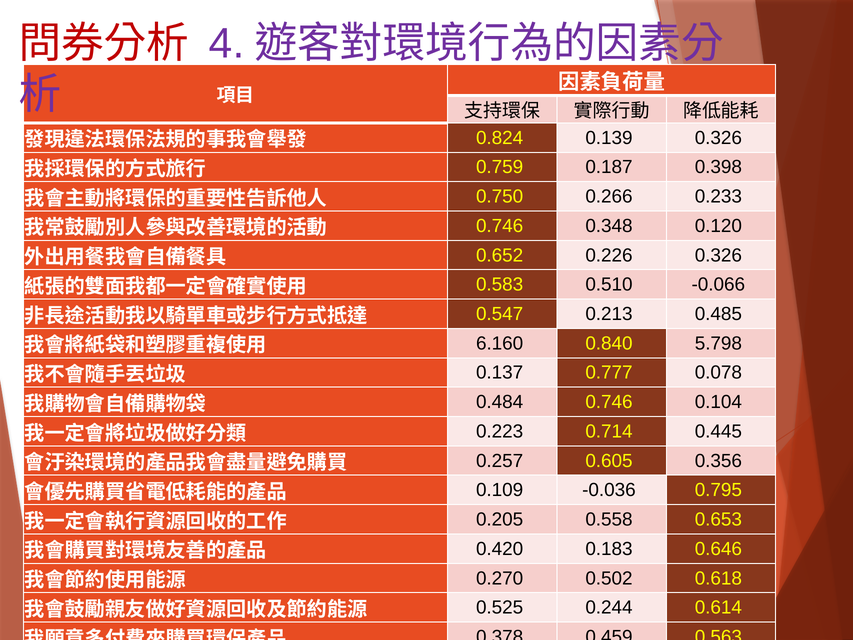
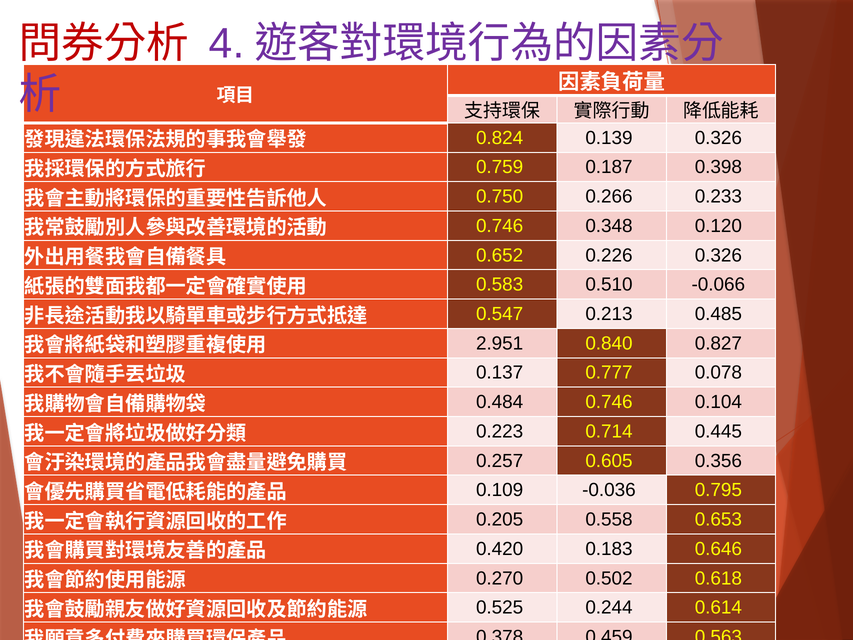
6.160: 6.160 -> 2.951 (500, 343)
5.798: 5.798 -> 0.827 (718, 343)
